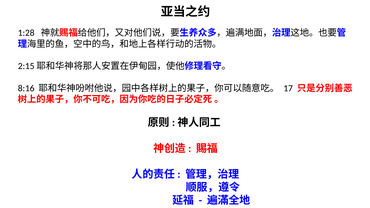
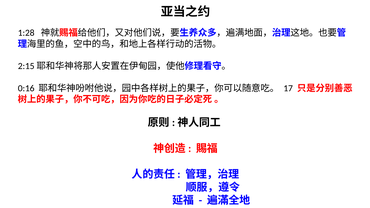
8:16: 8:16 -> 0:16 (26, 88)
